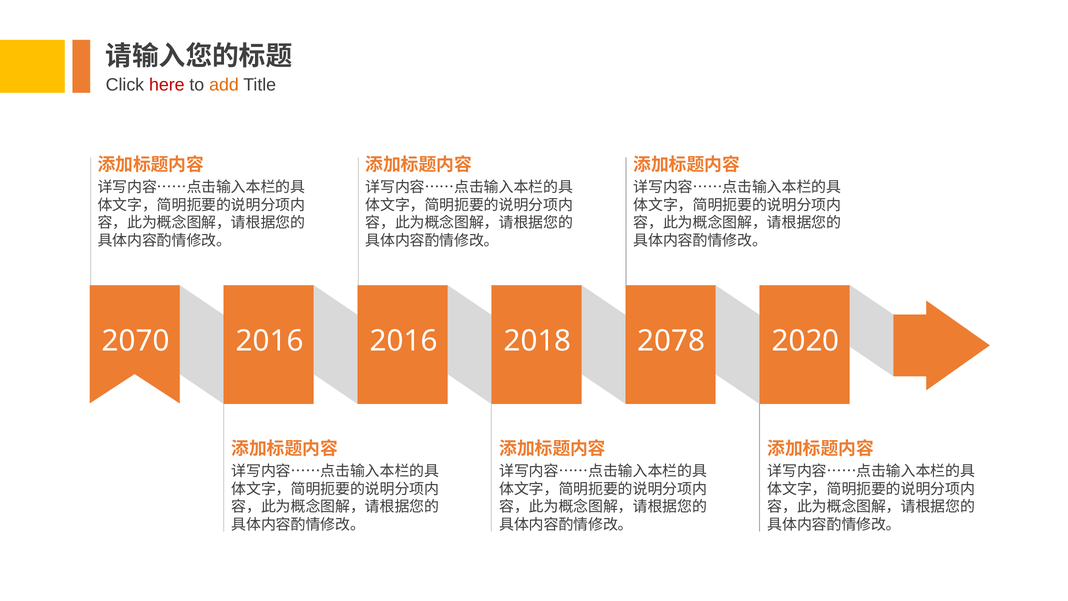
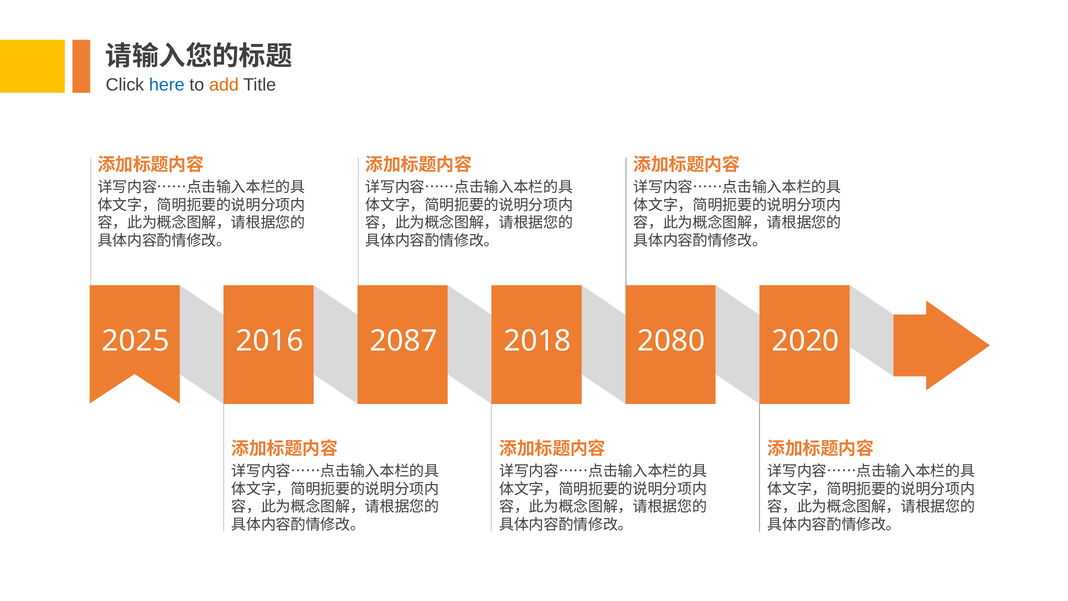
here colour: red -> blue (167, 85)
2070: 2070 -> 2025 (136, 341)
2016 2016: 2016 -> 2087 (404, 341)
2078: 2078 -> 2080 (671, 341)
